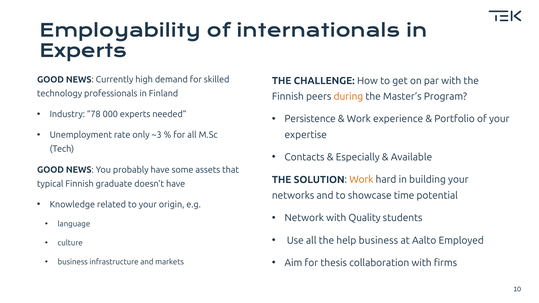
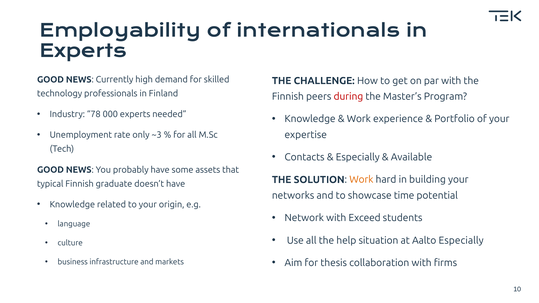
during colour: orange -> red (348, 97)
Persistence: Persistence -> Knowledge (310, 119)
Quality: Quality -> Exceed (365, 218)
help business: business -> situation (378, 241)
Aalto Employed: Employed -> Especially (461, 241)
